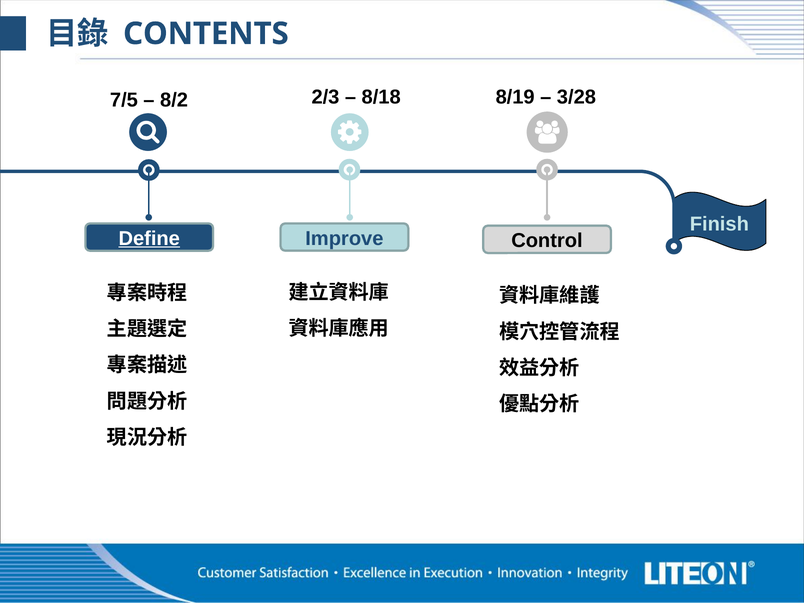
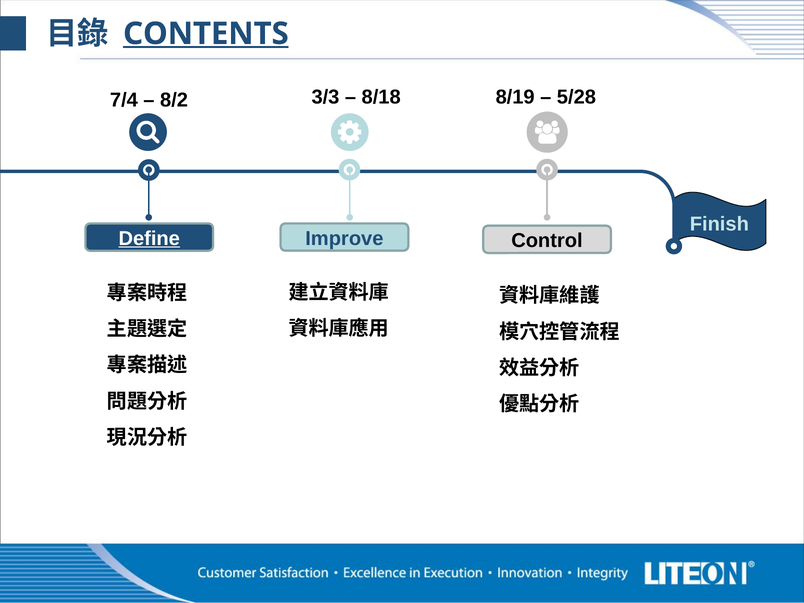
CONTENTS underline: none -> present (206, 34)
7/5: 7/5 -> 7/4 (124, 100)
2/3: 2/3 -> 3/3 (325, 97)
3/28: 3/28 -> 5/28 (576, 97)
